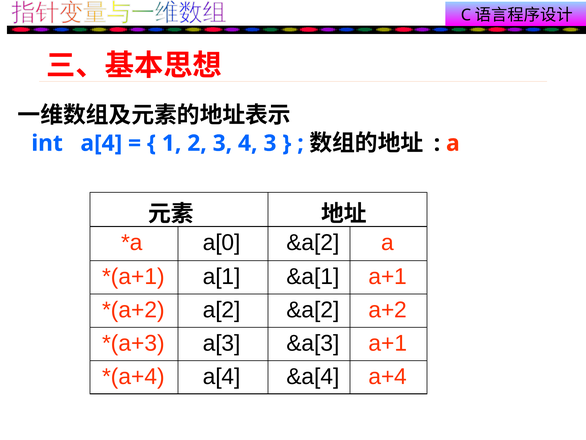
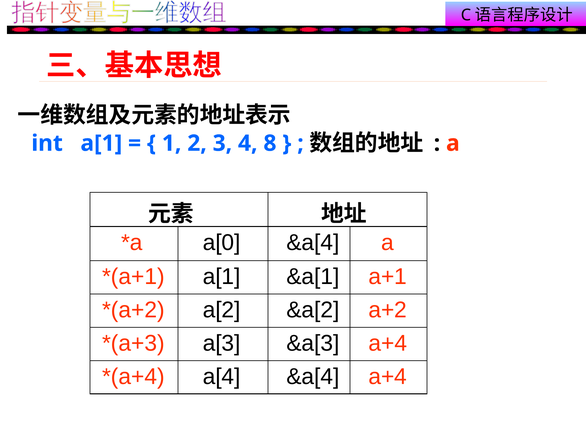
int a[4: a[4 -> a[1 (101, 143)
4 3: 3 -> 8 (270, 143)
a[0 &a[2: &a[2 -> &a[4 (313, 242)
&a[3 a+1: a+1 -> a+4 (388, 343)
